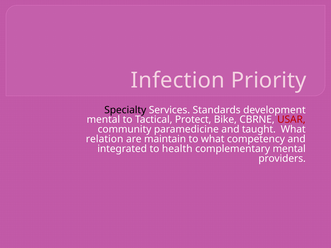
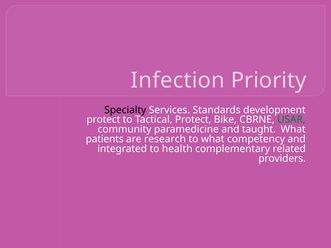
mental: mental -> protect (103, 120)
USAR colour: red -> green (291, 120)
relation: relation -> patients (105, 139)
maintain: maintain -> research (165, 139)
complementary mental: mental -> related (289, 149)
